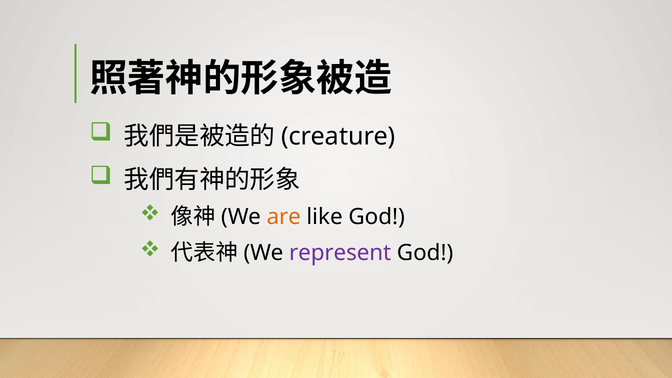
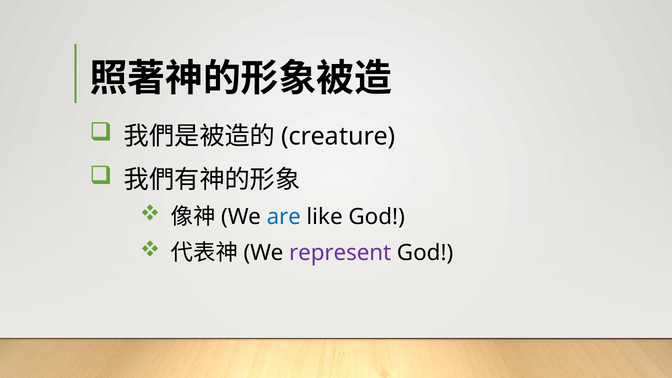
are colour: orange -> blue (284, 217)
